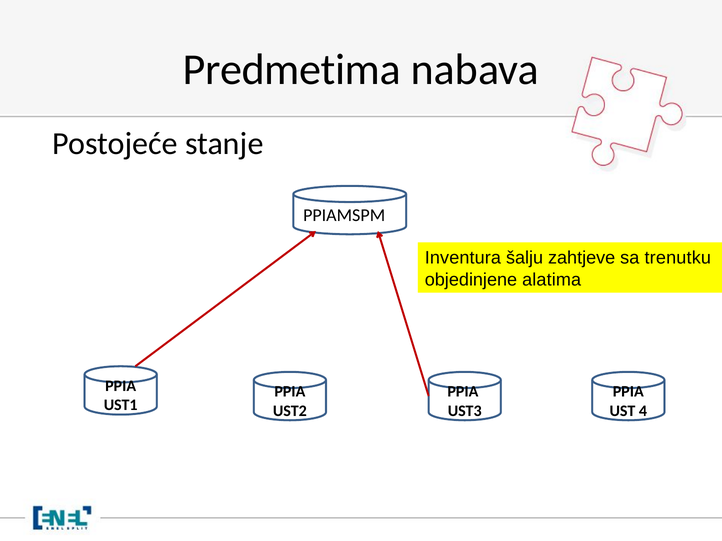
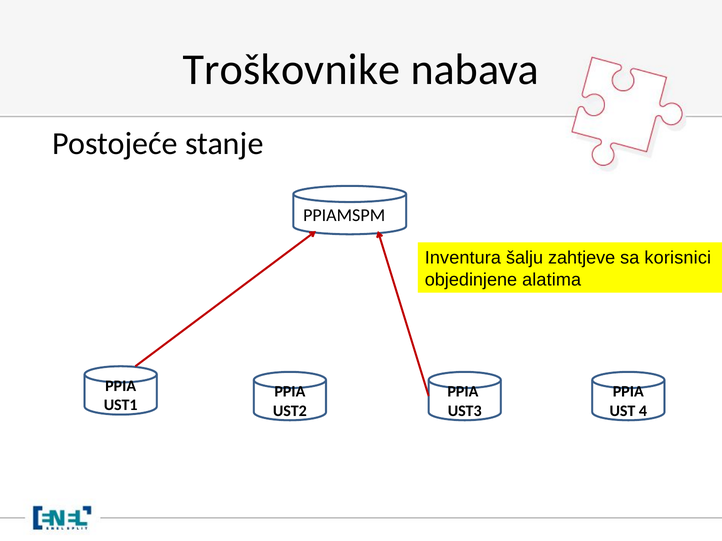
Predmetima: Predmetima -> Troškovnike (292, 70)
trenutku: trenutku -> korisnici (678, 258)
